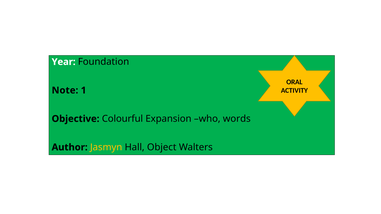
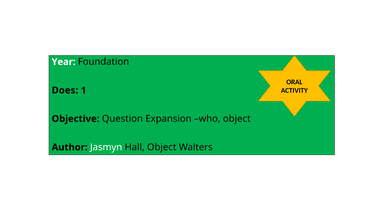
Note: Note -> Does (65, 90)
Colourful: Colourful -> Question (122, 119)
who words: words -> object (237, 119)
Jasmyn colour: yellow -> white (106, 147)
